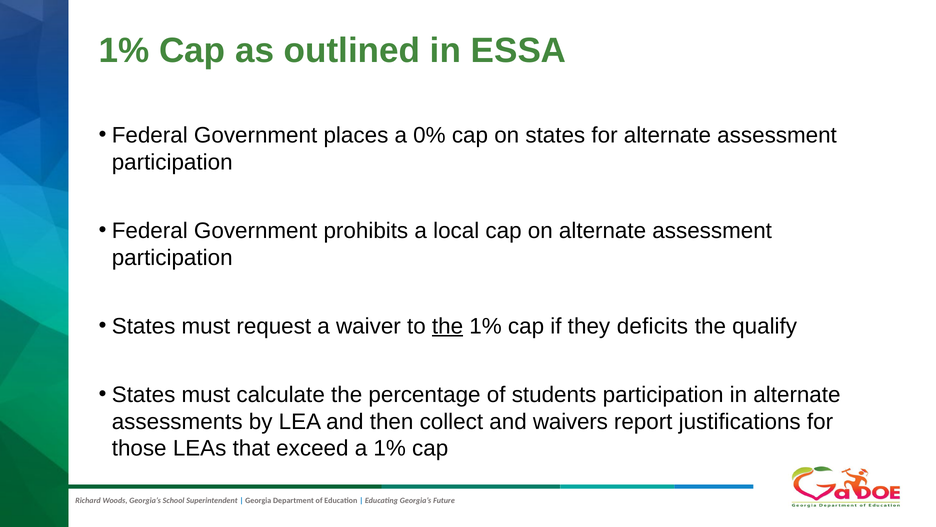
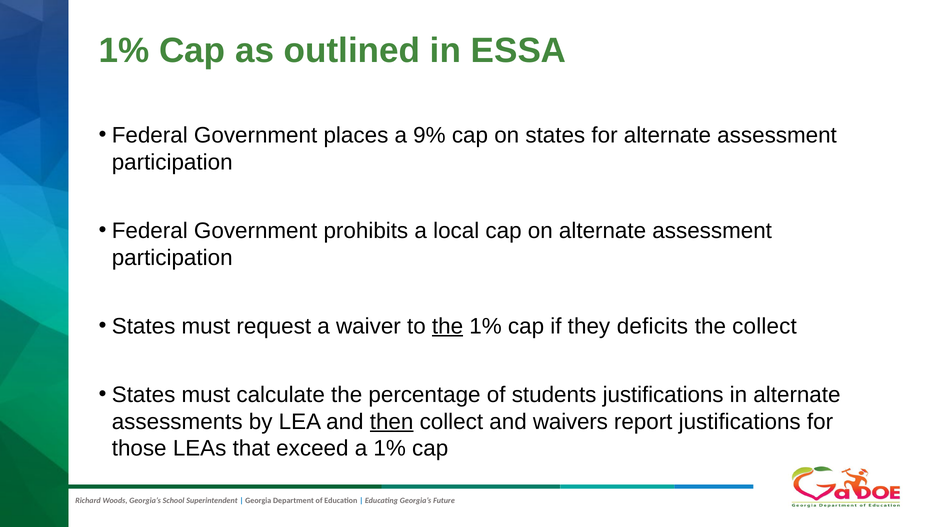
0%: 0% -> 9% (429, 135)
the qualify: qualify -> collect (765, 326)
students participation: participation -> justifications (663, 394)
then underline: none -> present (392, 421)
